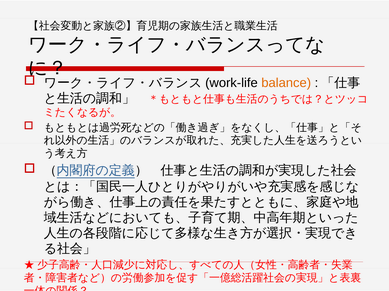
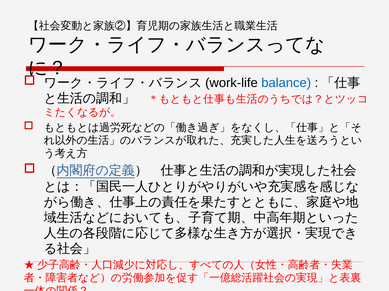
balance colour: orange -> blue (286, 83)
